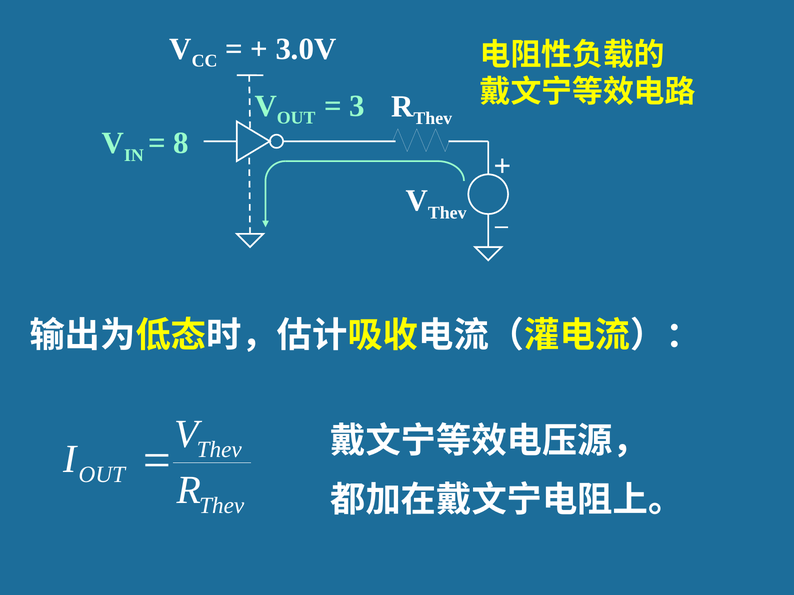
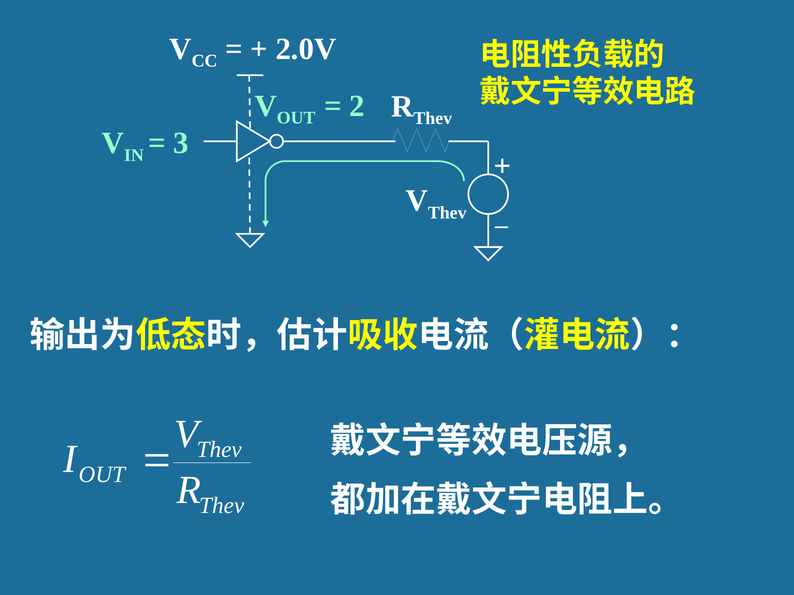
3.0V: 3.0V -> 2.0V (306, 49)
3: 3 -> 2 (357, 106)
8: 8 -> 3 (181, 143)
